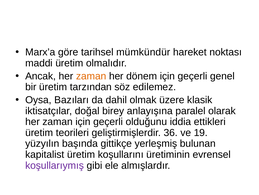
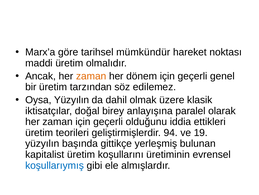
Oysa Bazıları: Bazıları -> Yüzyılın (72, 100)
36: 36 -> 94 (171, 132)
koşullarıymış colour: purple -> blue (55, 165)
